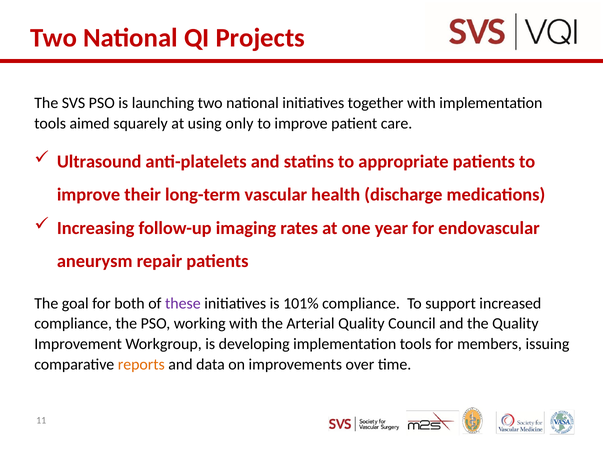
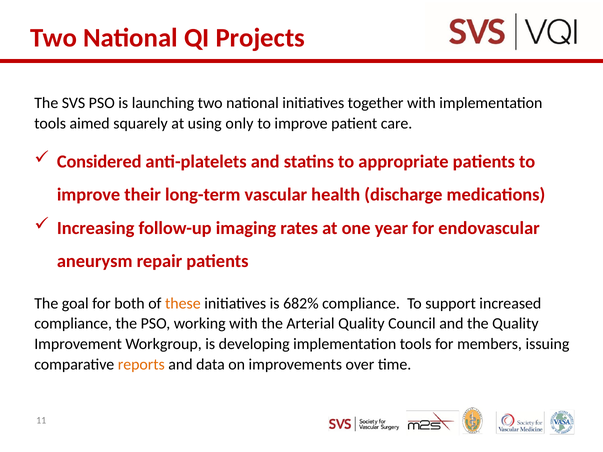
Ultrasound: Ultrasound -> Considered (99, 162)
these colour: purple -> orange (183, 303)
101%: 101% -> 682% (301, 303)
